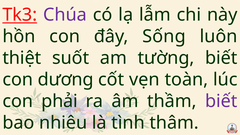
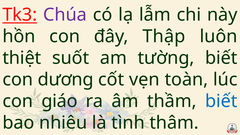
Sống: Sống -> Thập (164, 36)
phải: phải -> giáo (60, 101)
biết colour: purple -> blue (221, 101)
